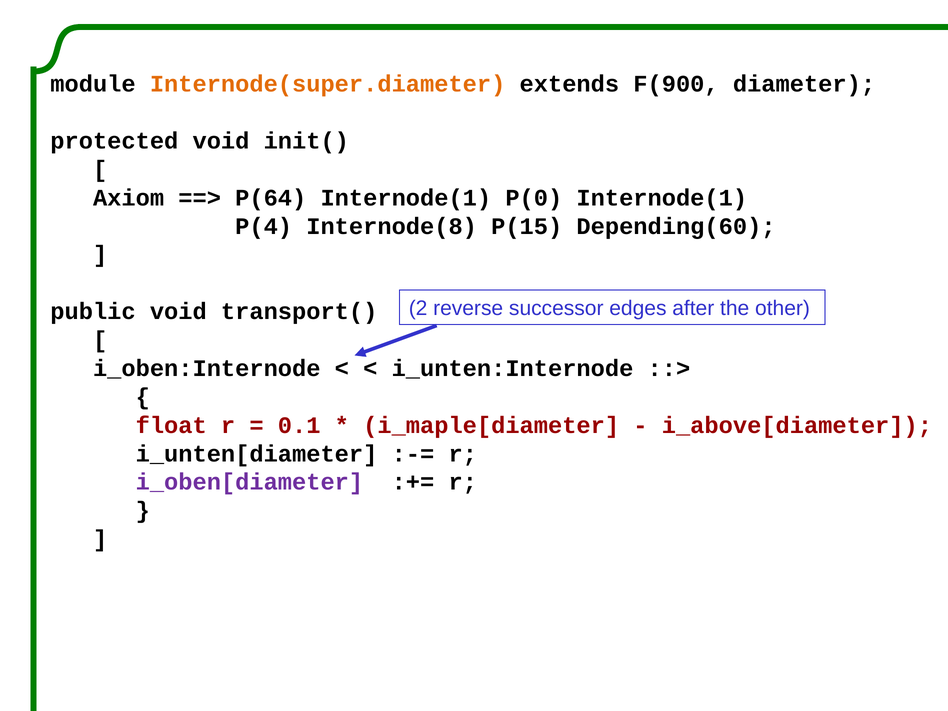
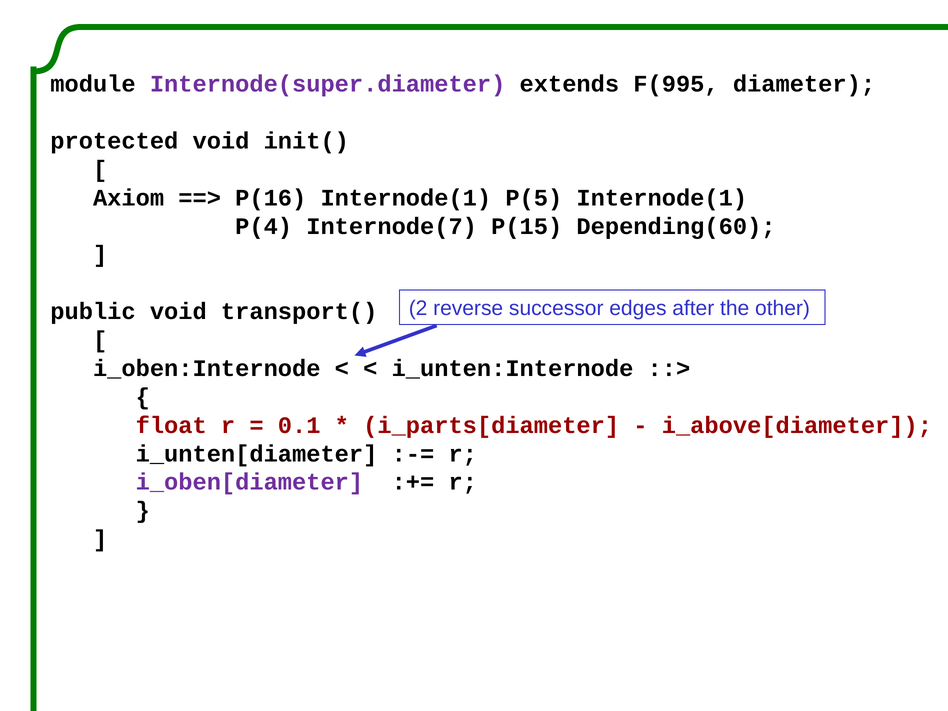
Internode(super.diameter colour: orange -> purple (328, 84)
F(900: F(900 -> F(995 (676, 84)
P(64: P(64 -> P(16 (271, 198)
P(0: P(0 -> P(5 (534, 198)
Internode(8: Internode(8 -> Internode(7 (392, 226)
i_maple[diameter: i_maple[diameter -> i_parts[diameter (491, 425)
